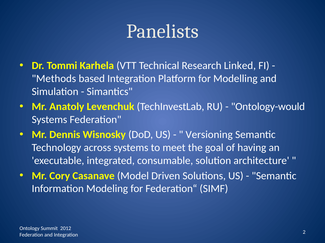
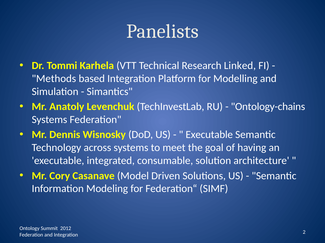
Ontology-would: Ontology-would -> Ontology-chains (268, 107)
Versioning: Versioning -> Executable (209, 135)
